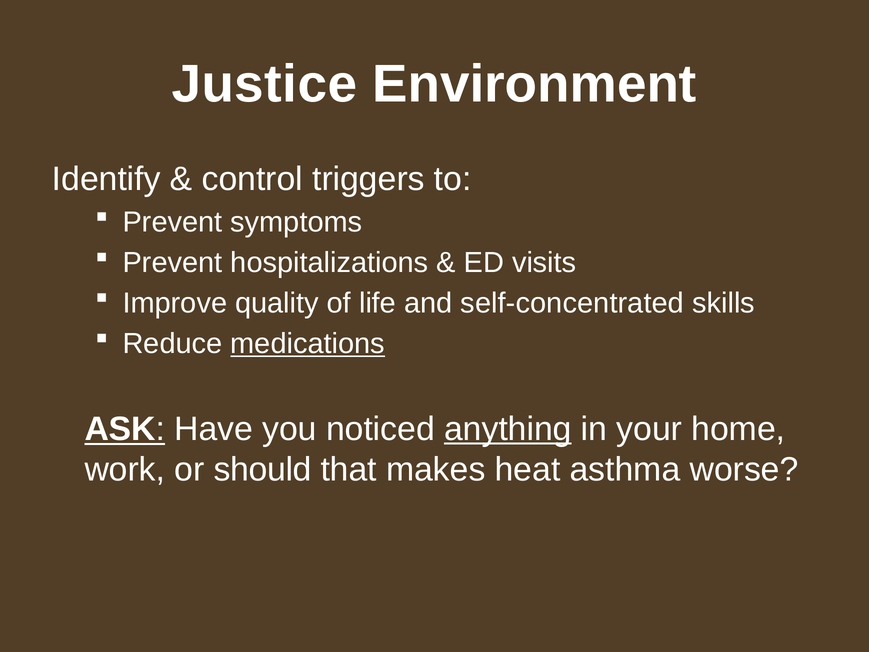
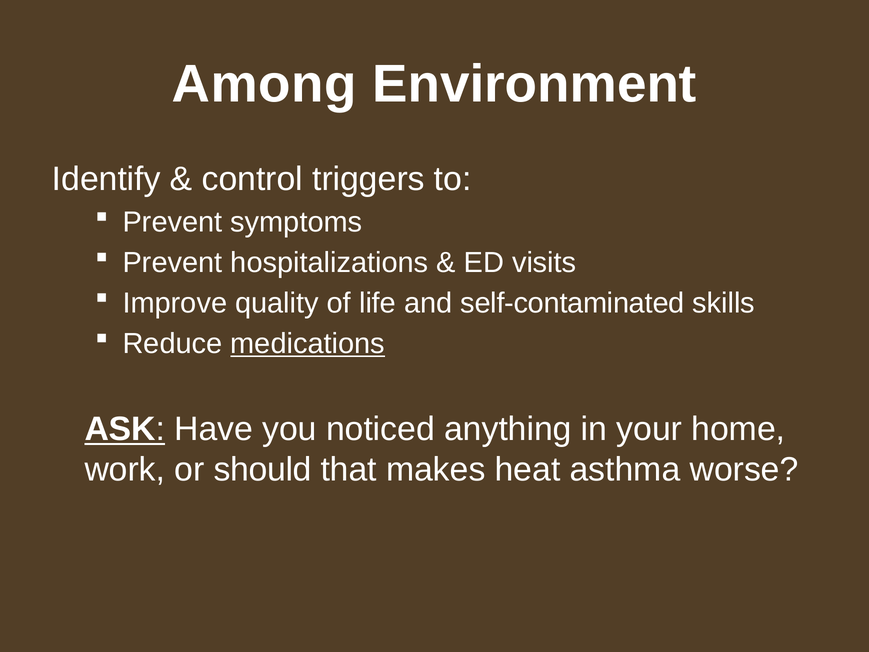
Justice: Justice -> Among (264, 84)
self-concentrated: self-concentrated -> self-contaminated (572, 303)
anything underline: present -> none (508, 429)
